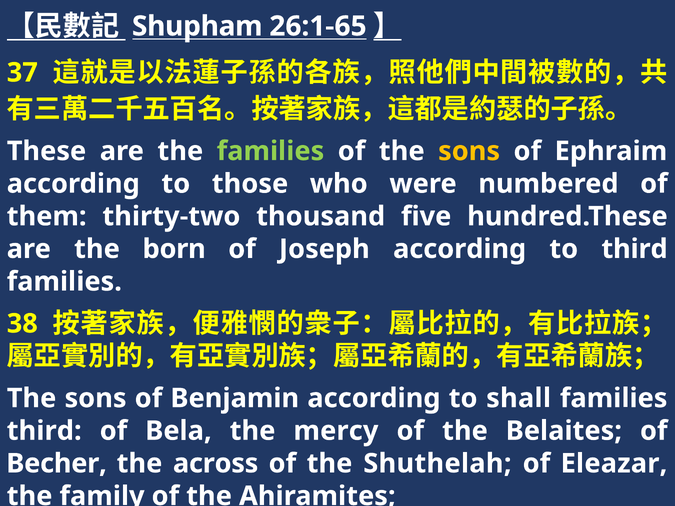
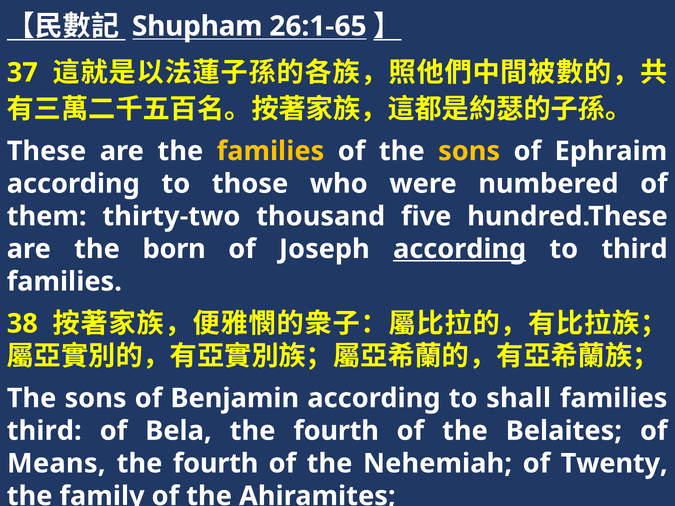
families colour: light green -> yellow (270, 151)
according underline: none -> present (460, 249)
Bela the mercy: mercy -> fourth (336, 431)
Becher: Becher -> Means (56, 464)
across: across -> fourth (216, 464)
Shuthelah: Shuthelah -> Nehemiah (438, 464)
Eleazar: Eleazar -> Twenty (614, 464)
